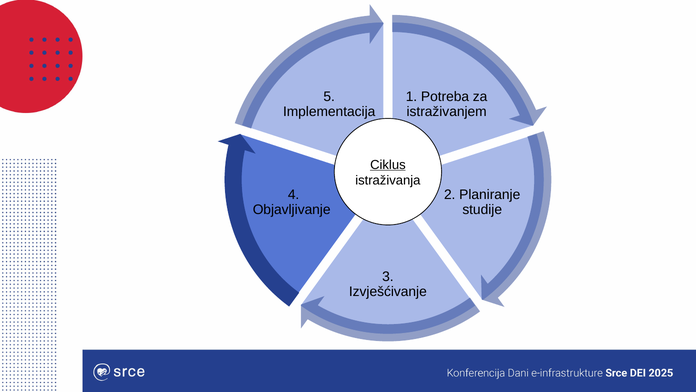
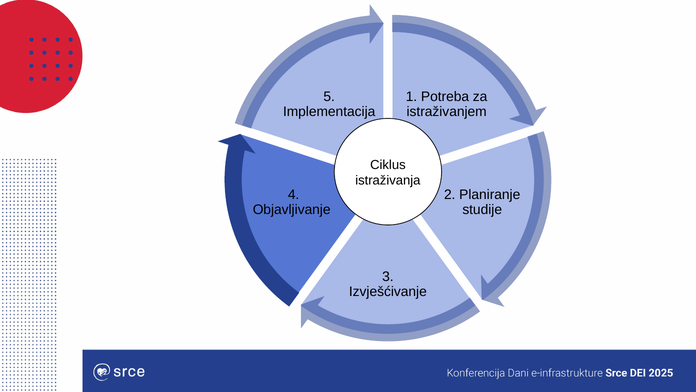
Ciklus underline: present -> none (388, 165)
